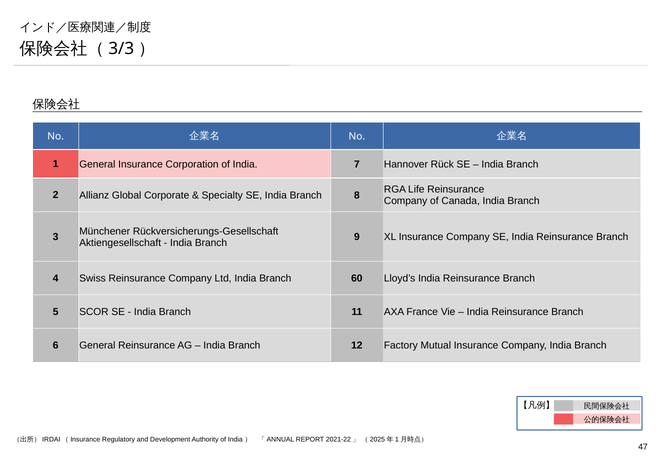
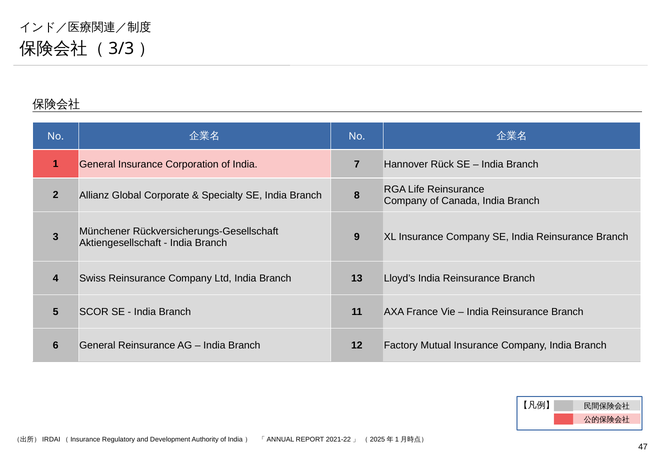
60: 60 -> 13 (357, 279)
